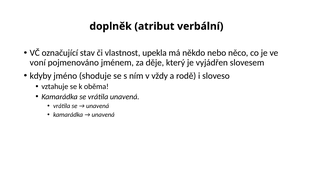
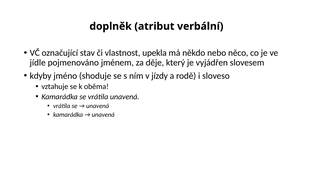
voní: voní -> jídle (38, 63)
vždy: vždy -> jízdy (160, 76)
